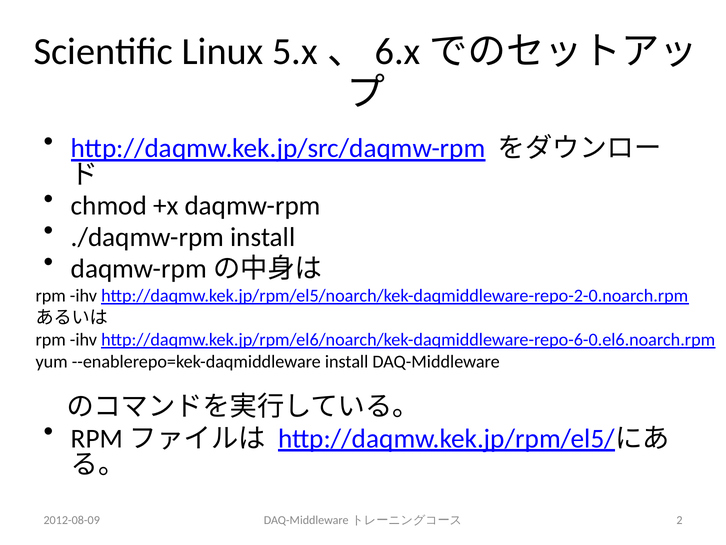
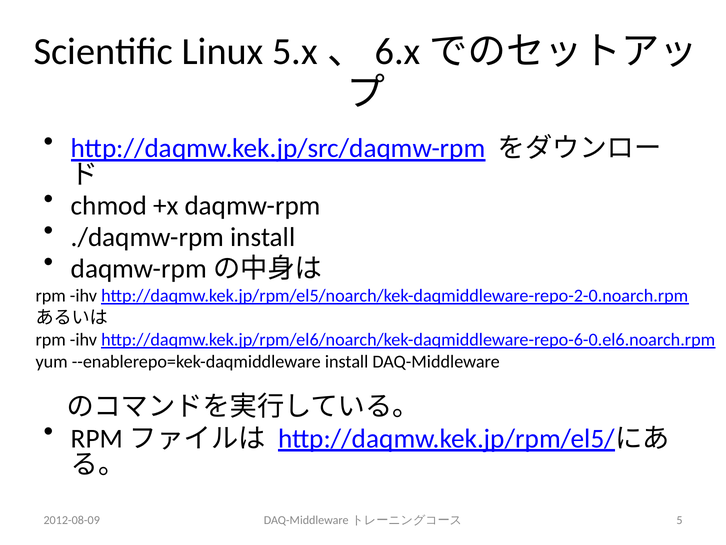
2: 2 -> 5 (679, 520)
